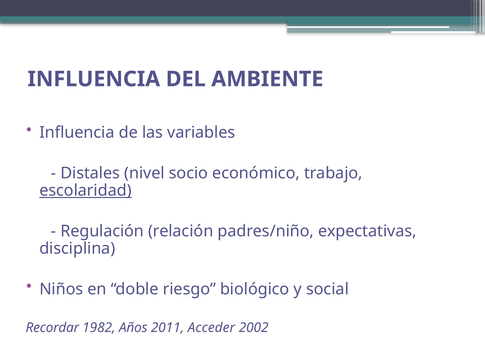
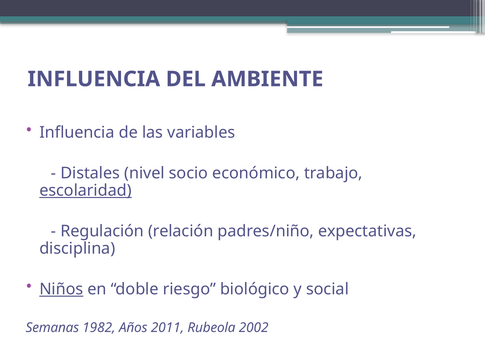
Niños underline: none -> present (61, 289)
Recordar: Recordar -> Semanas (52, 328)
Acceder: Acceder -> Rubeola (211, 328)
